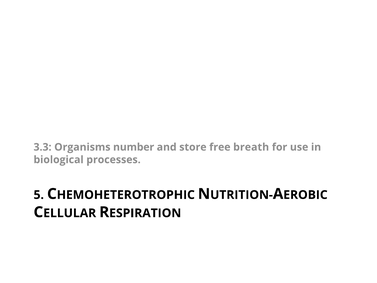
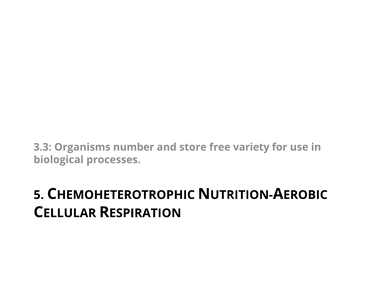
breath: breath -> variety (251, 147)
